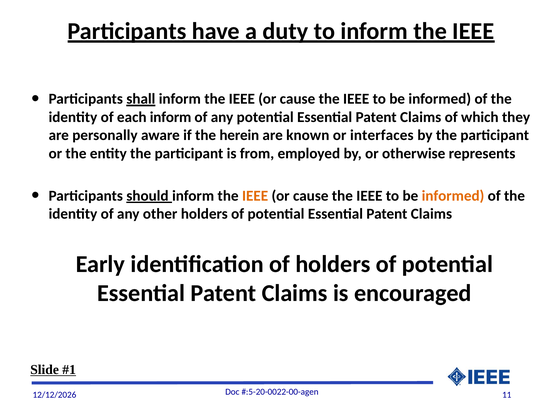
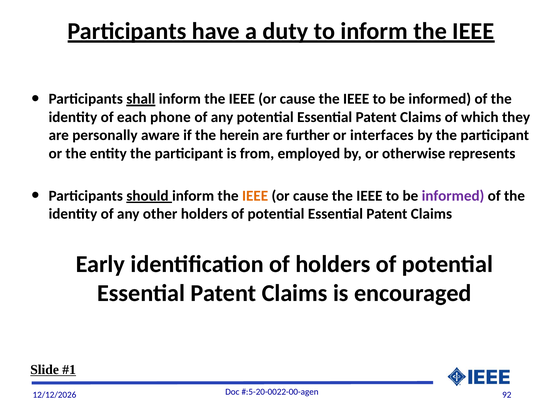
each inform: inform -> phone (170, 117)
known: known -> further (308, 135)
informed colour: orange -> purple (453, 196)
11: 11 -> 92 (507, 395)
